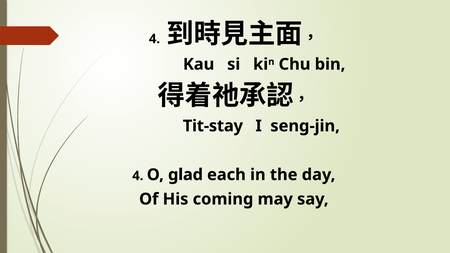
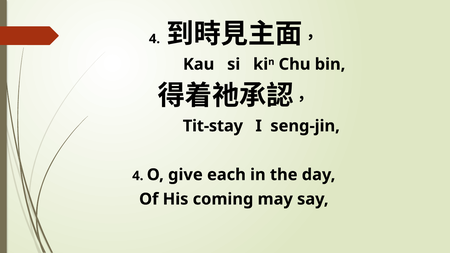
glad: glad -> give (185, 175)
